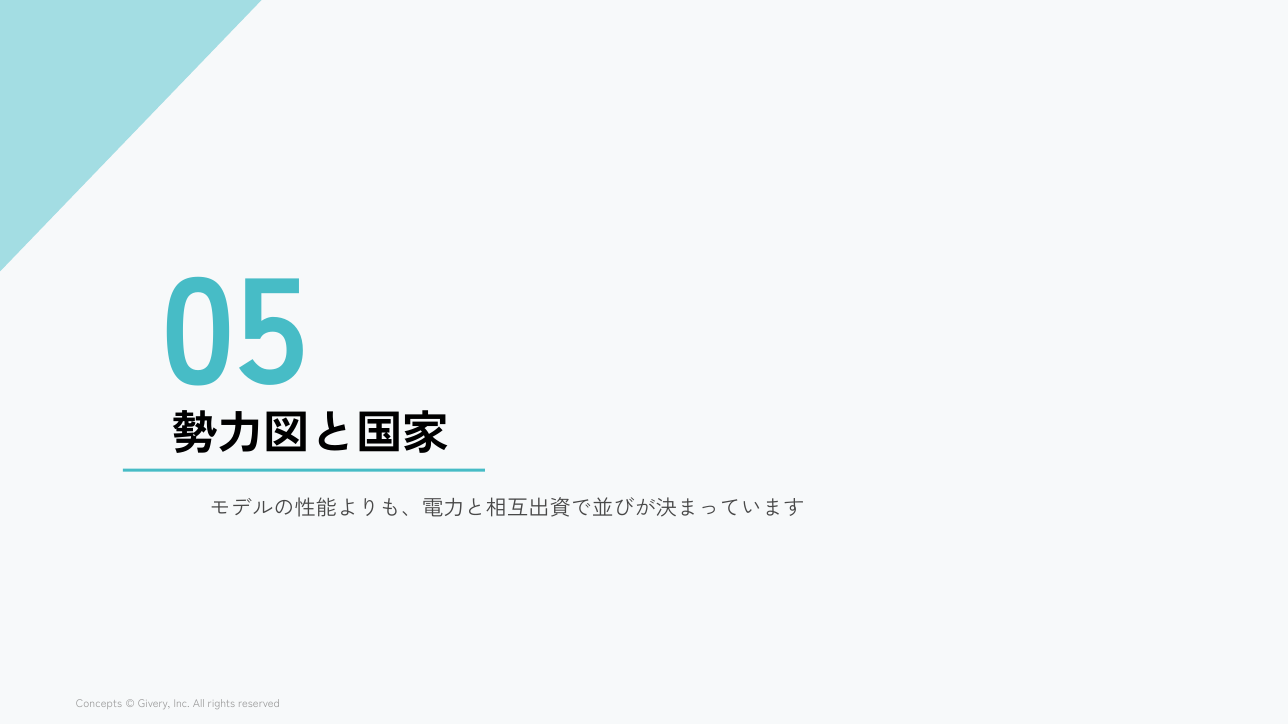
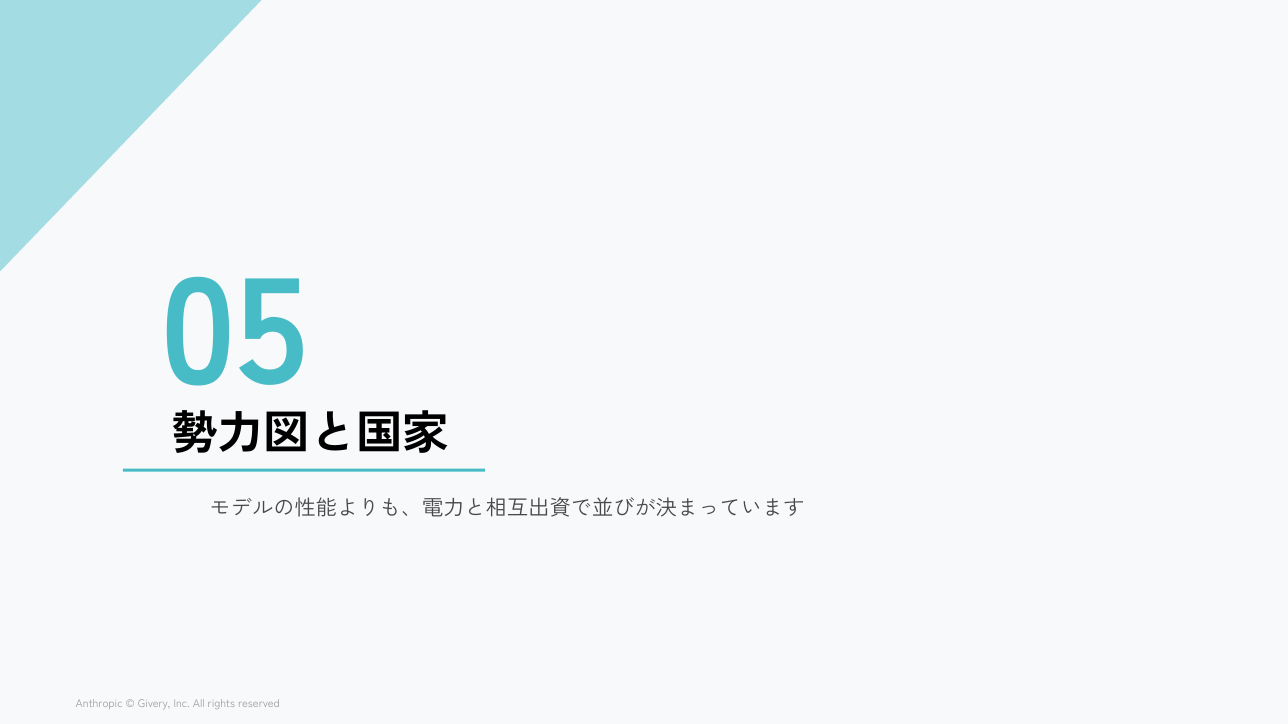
Concepts: Concepts -> Anthropic (99, 704)
